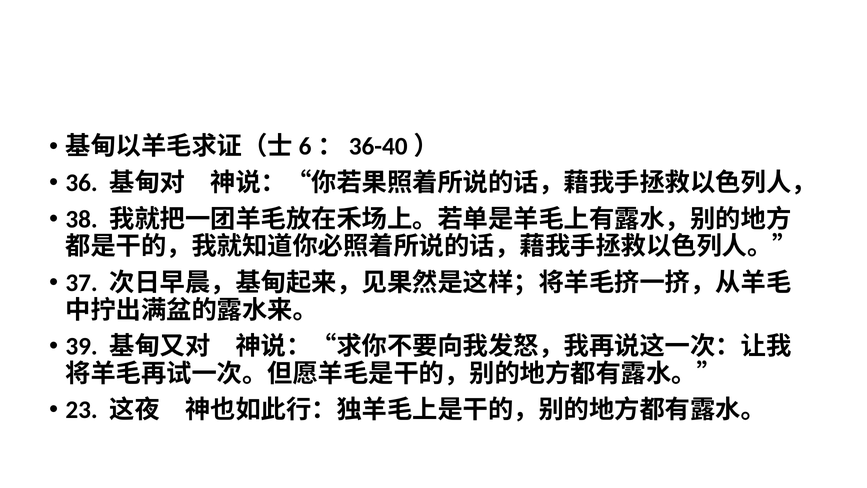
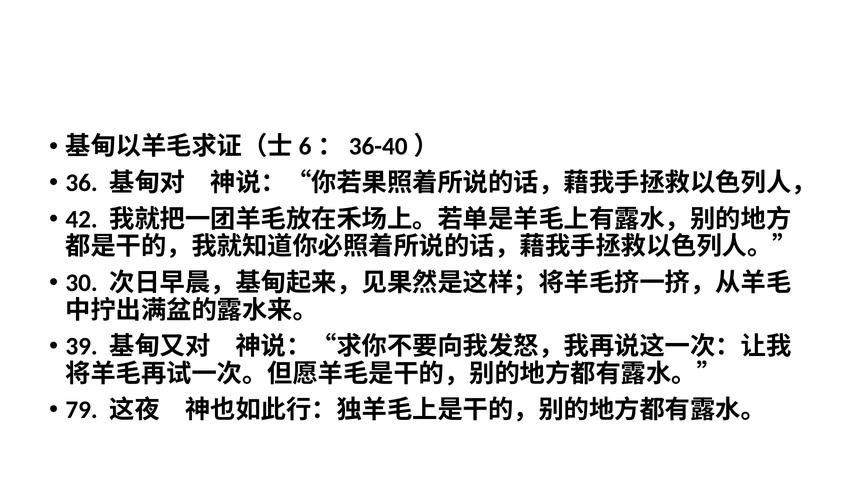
38: 38 -> 42 (82, 219)
37: 37 -> 30 (82, 283)
23: 23 -> 79 (82, 410)
